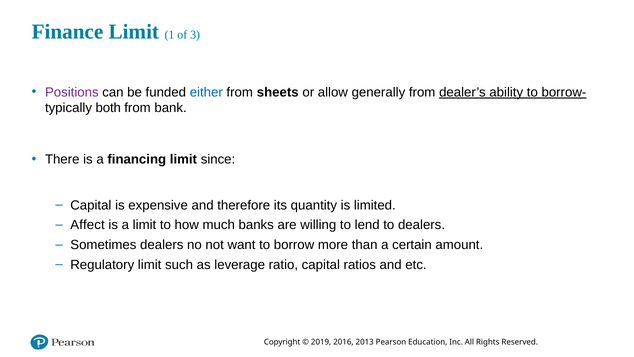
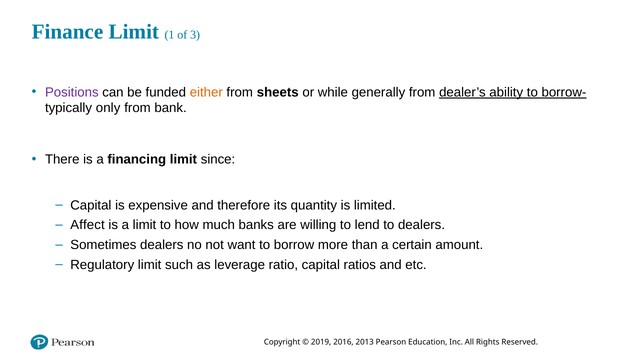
either colour: blue -> orange (206, 92)
allow: allow -> while (333, 92)
both: both -> only (108, 108)
